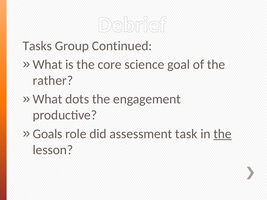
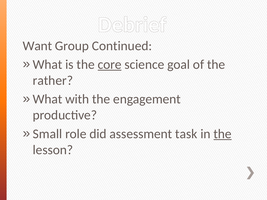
Tasks: Tasks -> Want (37, 46)
core underline: none -> present (110, 65)
dots: dots -> with (77, 99)
Goals: Goals -> Small (47, 134)
